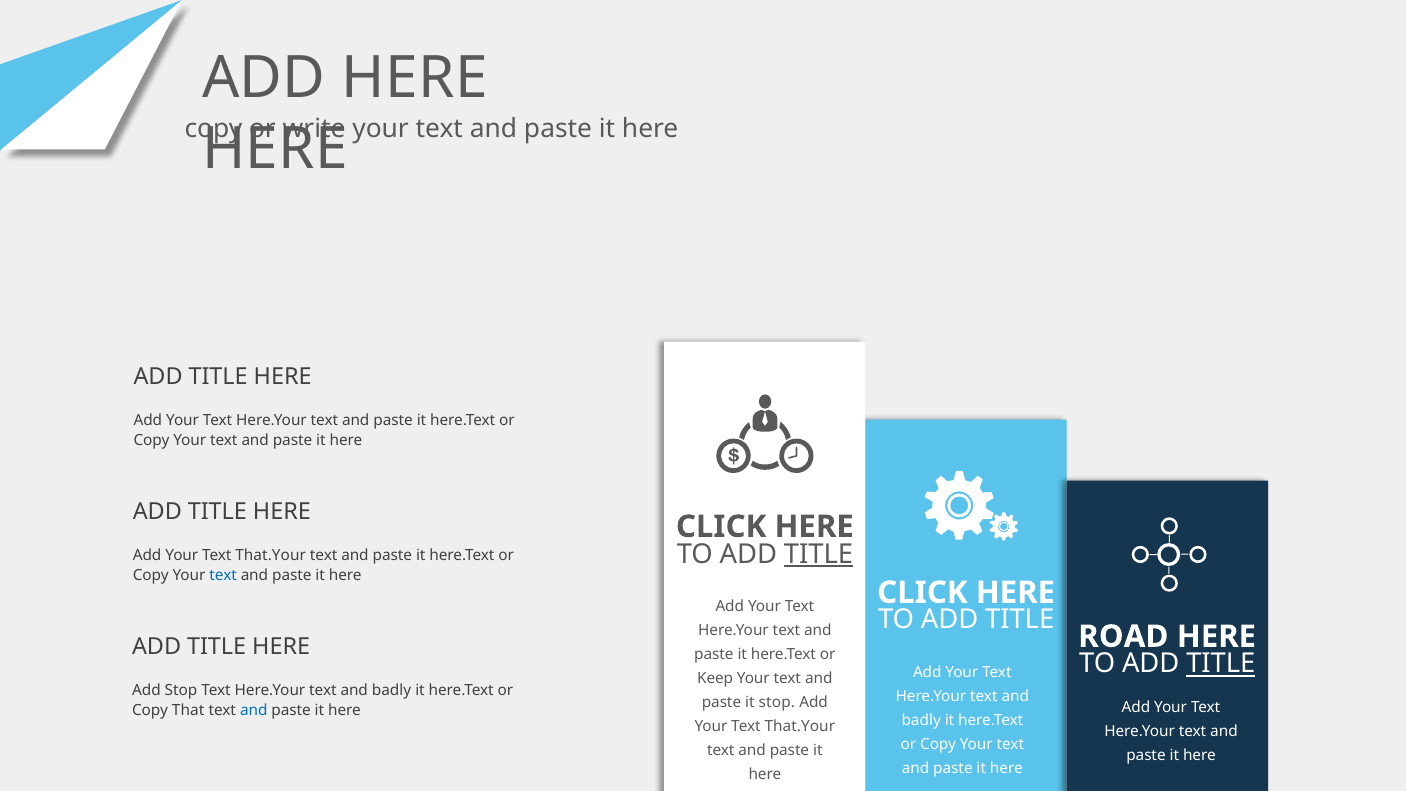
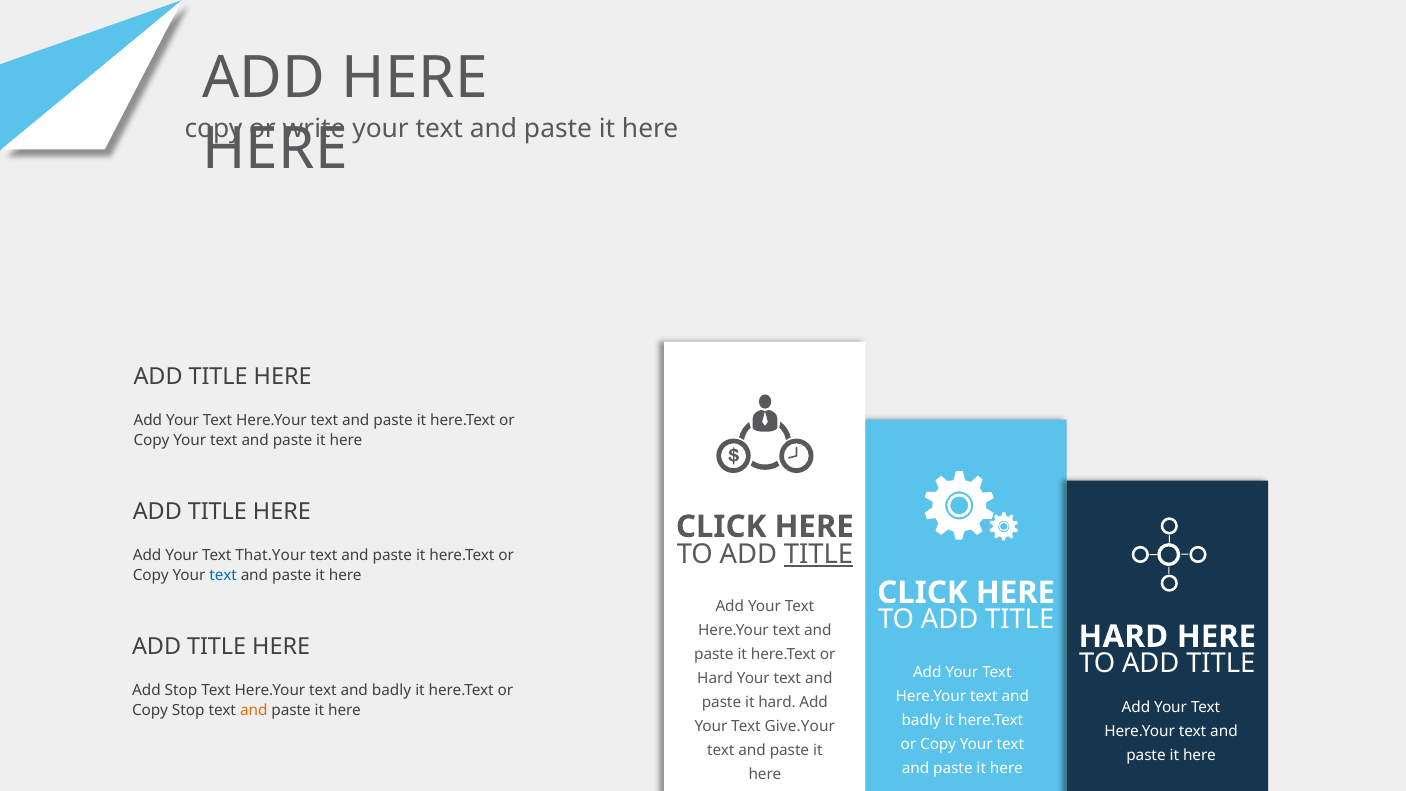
ROAD: ROAD -> HARD (1123, 636)
TITLE underline: present -> none (1221, 664)
Keep: Keep -> Hard (715, 678)
it stop: stop -> hard (777, 702)
Copy That: That -> Stop (188, 711)
and colour: blue -> orange (254, 711)
That.Your: That.Your -> Give.Your (800, 726)
